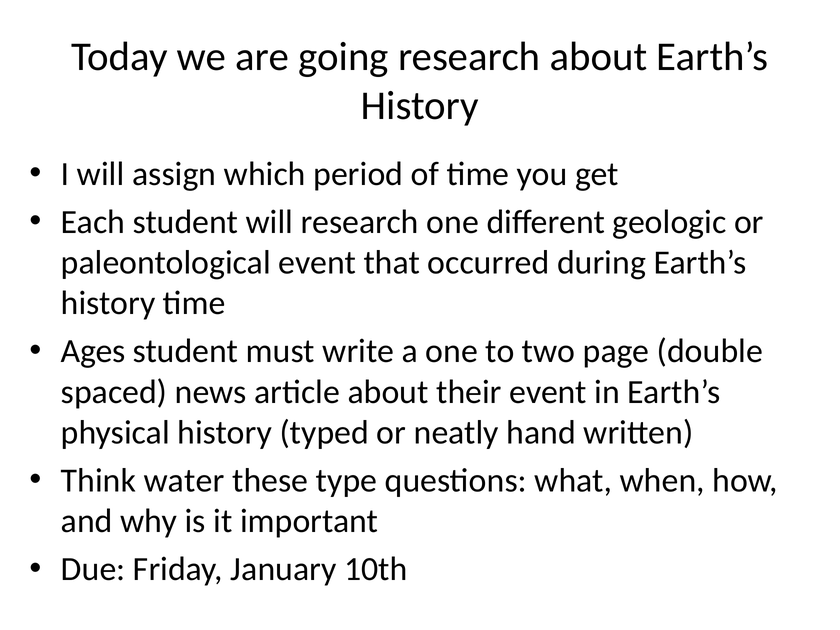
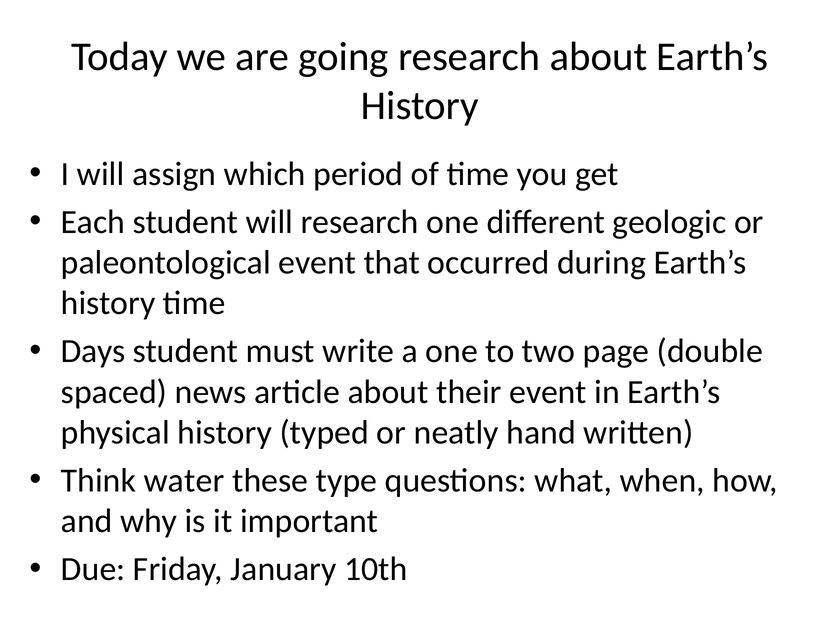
Ages: Ages -> Days (93, 351)
